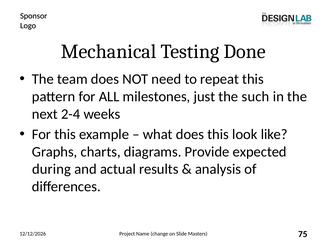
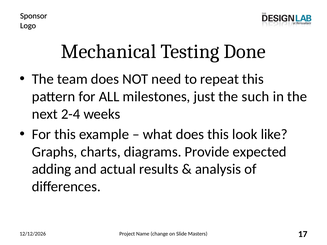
during: during -> adding (52, 169)
75: 75 -> 17 (303, 234)
